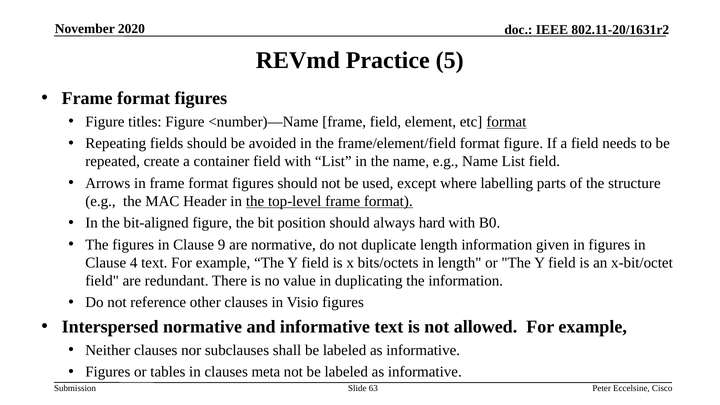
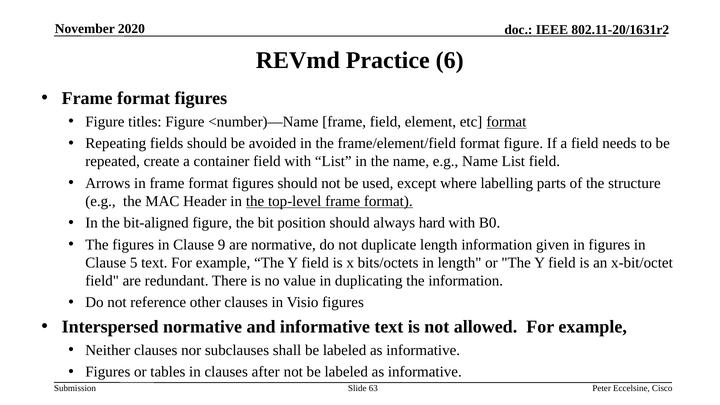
5: 5 -> 6 (450, 60)
4: 4 -> 5 (134, 263)
meta: meta -> after (266, 372)
